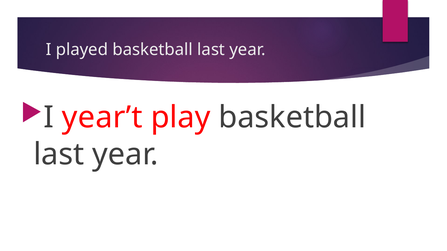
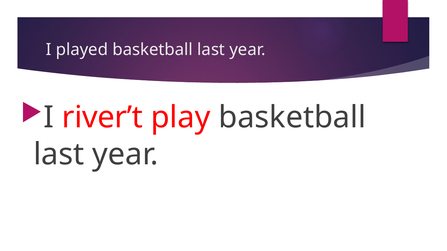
year’t: year’t -> river’t (102, 118)
